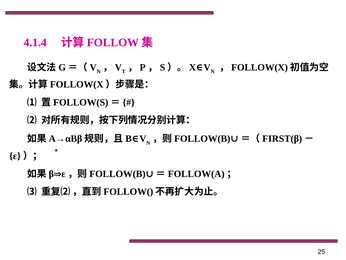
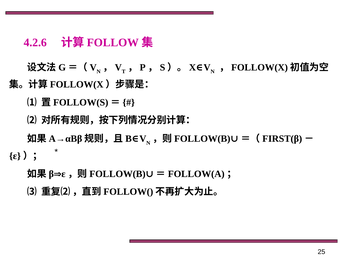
4.1.4: 4.1.4 -> 4.2.6 (35, 43)
